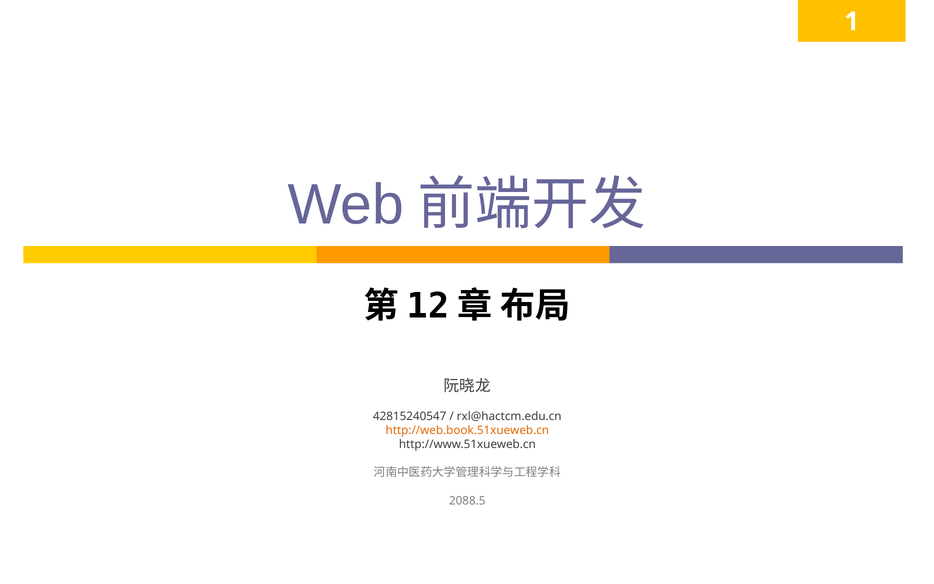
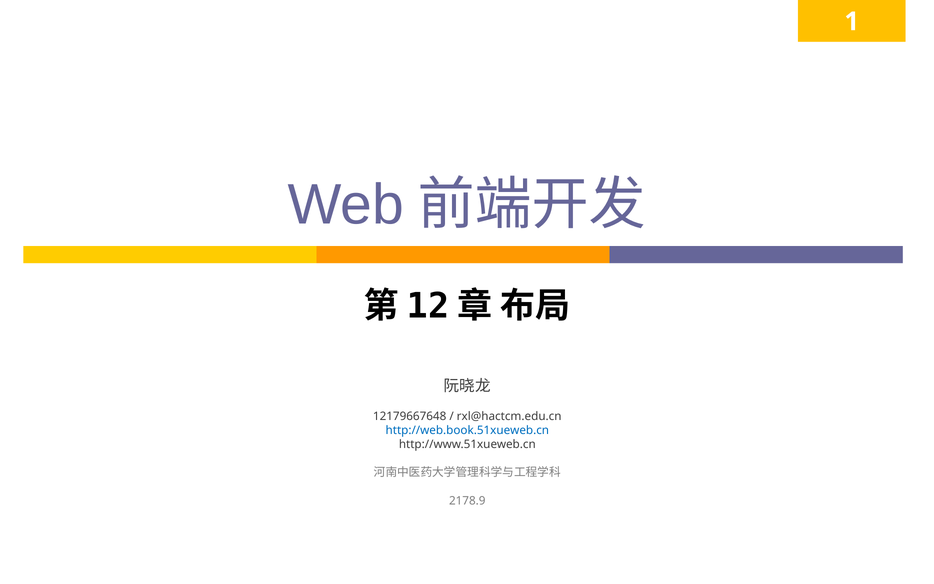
42815240547: 42815240547 -> 12179667648 (410, 416)
http://web.book.51xueweb.cn colour: orange -> blue (467, 430)
2088.5: 2088.5 -> 2178.9 (467, 501)
